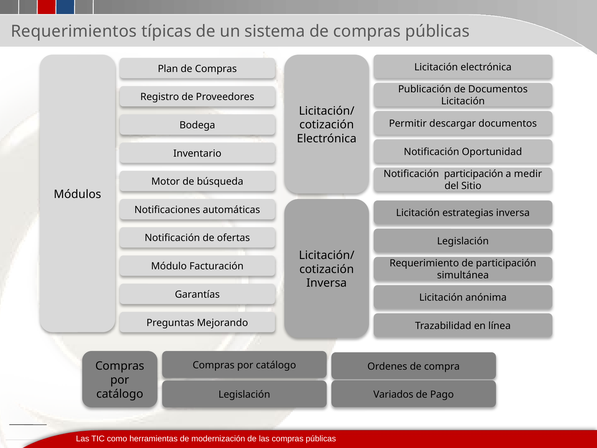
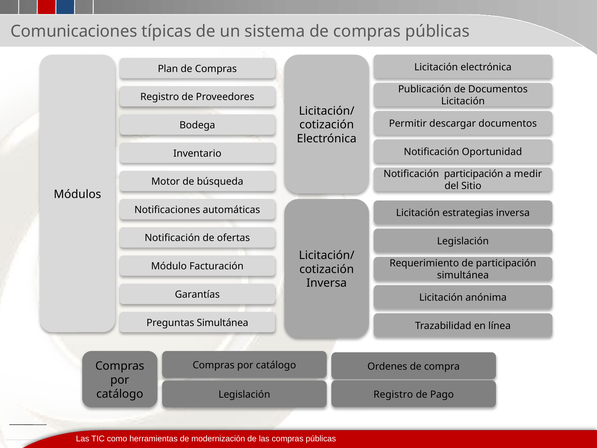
Requerimientos: Requerimientos -> Comunicaciones (74, 31)
Preguntas Mejorando: Mejorando -> Simultánea (223, 323)
Variados: Variados -> Registro (393, 394)
